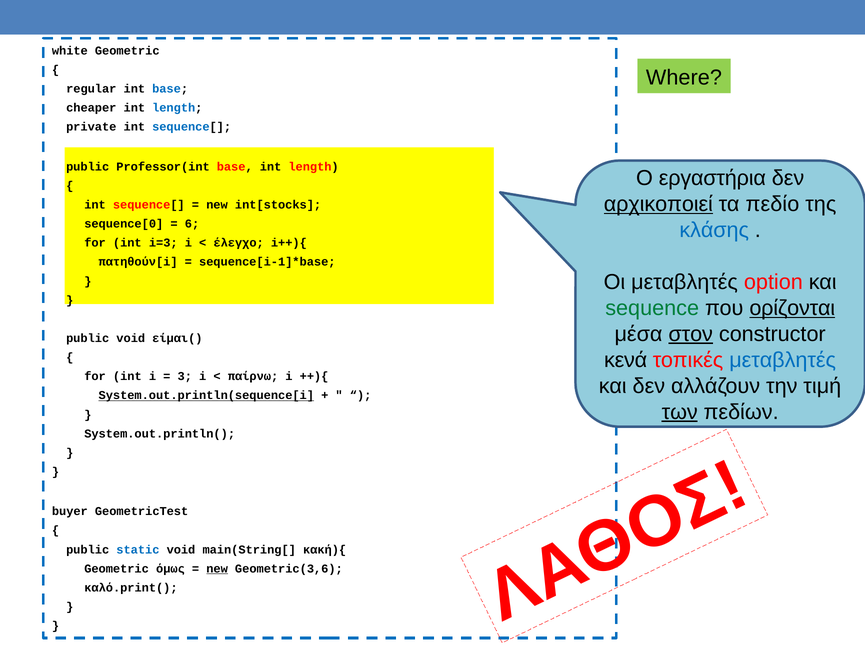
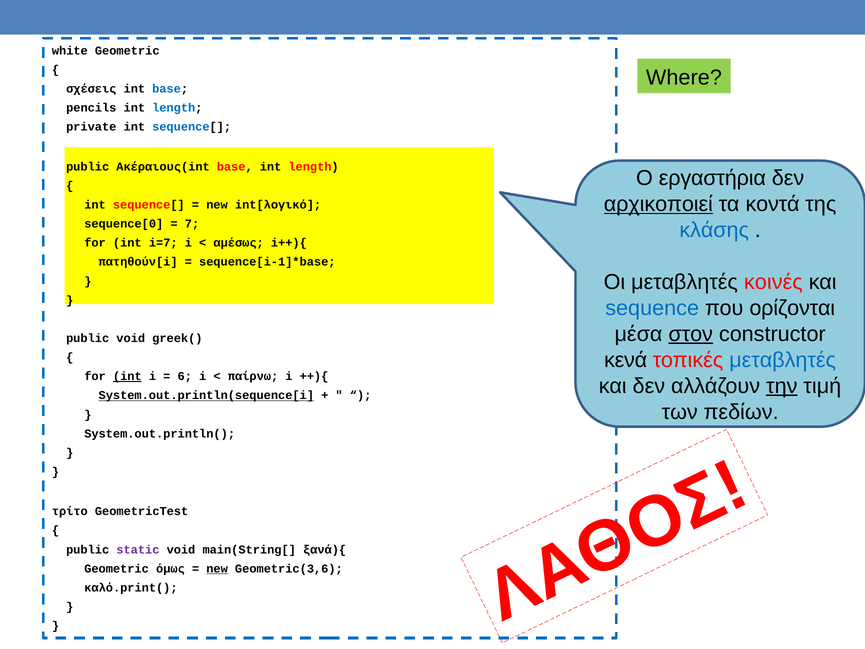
regular: regular -> σχέσεις (91, 89)
cheaper: cheaper -> pencils (91, 108)
Professor(int: Professor(int -> Ακέραιους(int (163, 167)
πεδίο: πεδίο -> κοντά (773, 204)
int[stocks: int[stocks -> int[λογικό (278, 205)
6: 6 -> 7 (192, 224)
i=3: i=3 -> i=7 (163, 243)
έλεγχο: έλεγχο -> αμέσως (239, 243)
option: option -> κοινές (773, 282)
sequence colour: green -> blue (652, 308)
ορίζονται underline: present -> none (792, 308)
είμαι(: είμαι( -> greek( (177, 338)
int underline: none -> present (127, 376)
3: 3 -> 6 (185, 376)
την underline: none -> present (782, 386)
των underline: present -> none (680, 412)
buyer: buyer -> τρίτο (70, 511)
static colour: blue -> purple (138, 549)
κακή){: κακή){ -> ξανά){ (325, 549)
